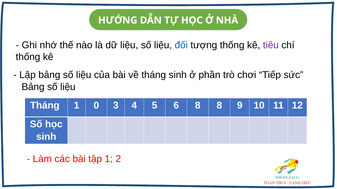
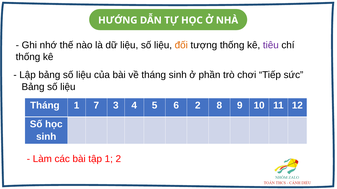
đối colour: blue -> orange (181, 45)
0: 0 -> 7 (96, 106)
6 8: 8 -> 2 (198, 106)
